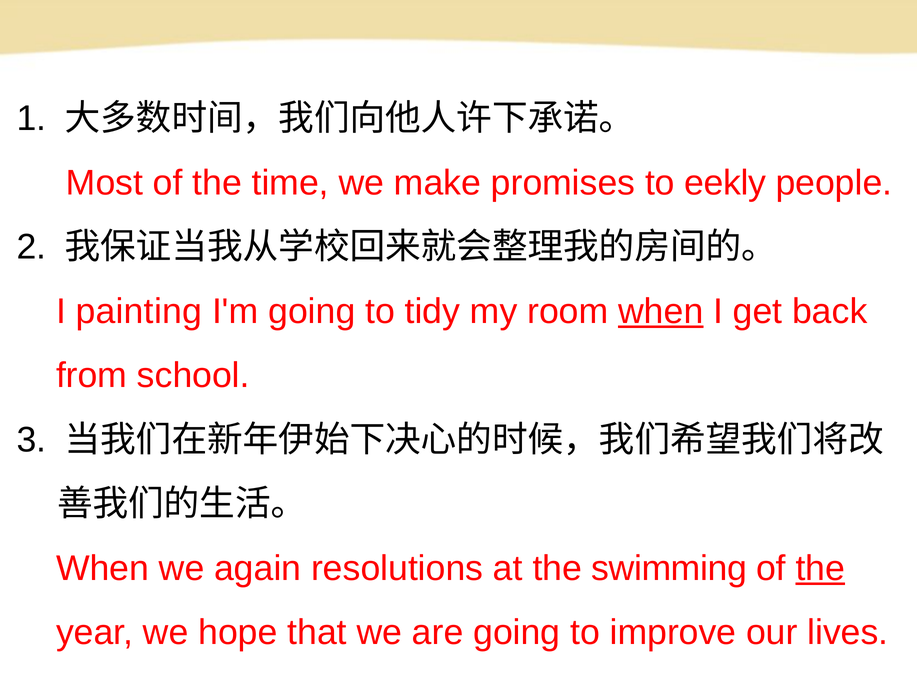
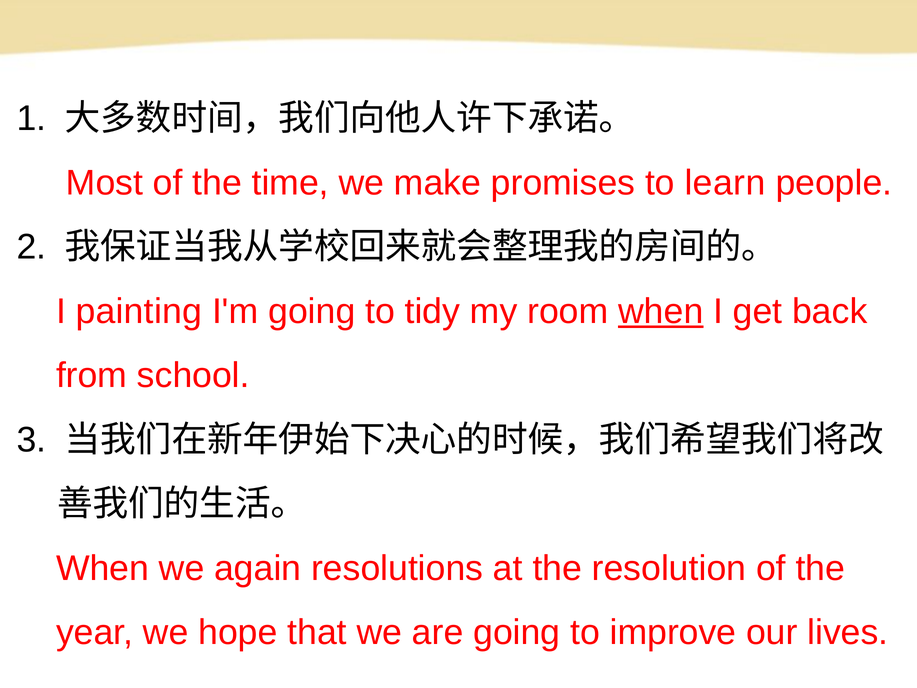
eekly: eekly -> learn (725, 183)
swimming: swimming -> resolution (669, 568)
the underline: present -> none (820, 568)
